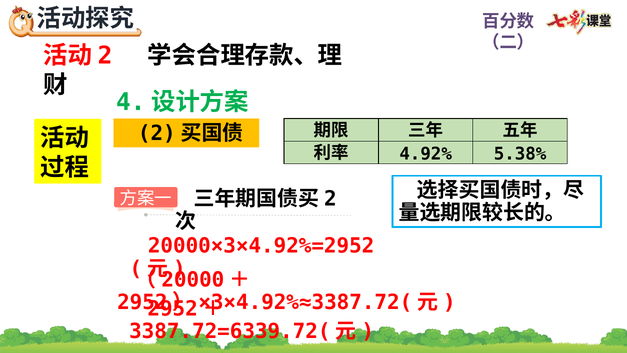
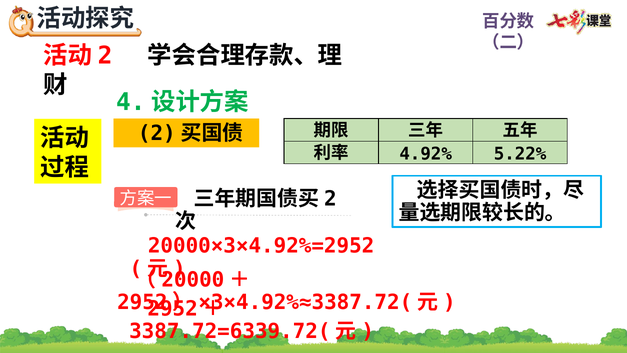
5.38%: 5.38% -> 5.22% (520, 154)
